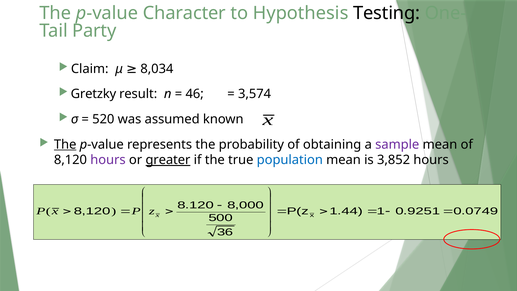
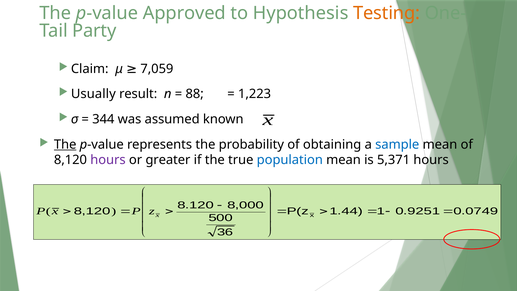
Character: Character -> Approved (184, 13)
Testing colour: black -> orange (387, 13)
8,034: 8,034 -> 7,059 (157, 69)
Gretzky: Gretzky -> Usually (93, 94)
46: 46 -> 88 (195, 94)
3,574: 3,574 -> 1,223 (255, 94)
520: 520 -> 344 (103, 119)
sample colour: purple -> blue (397, 144)
greater underline: present -> none (168, 160)
3,852: 3,852 -> 5,371 (394, 160)
